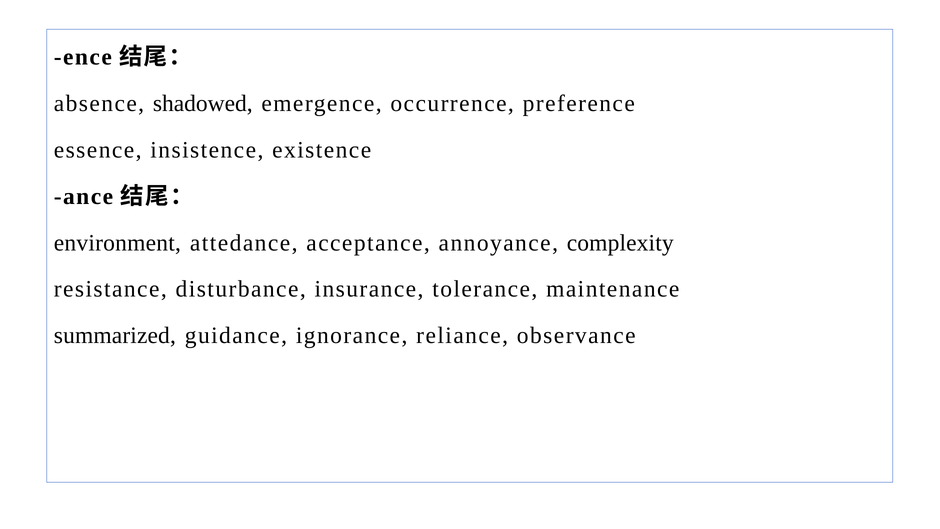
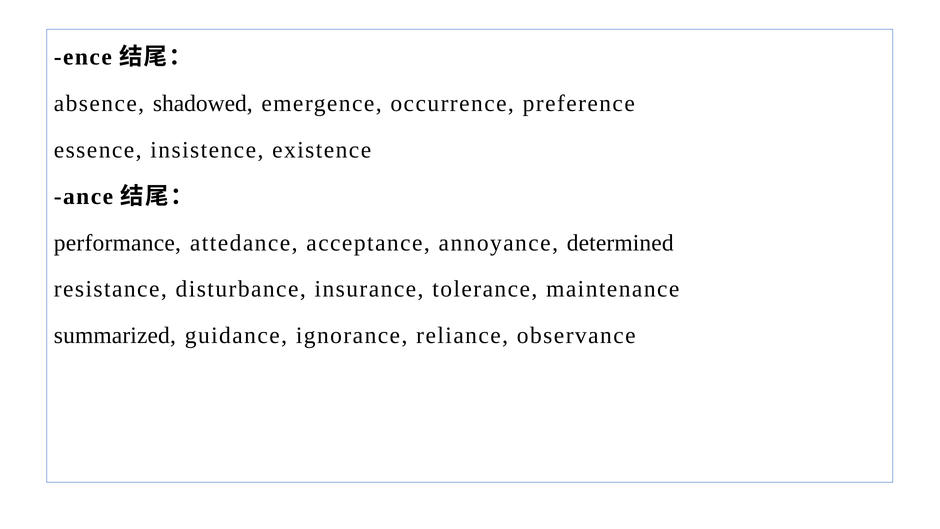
environment: environment -> performance (117, 243)
complexity: complexity -> determined (620, 243)
